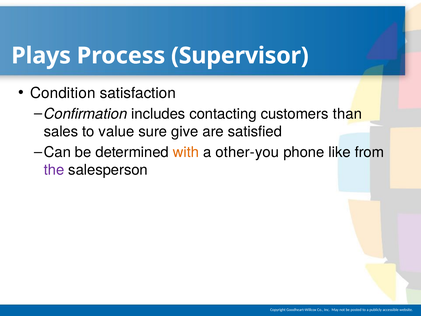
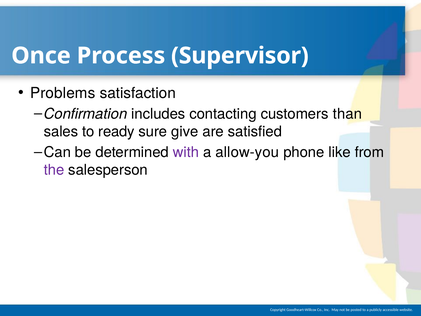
Plays: Plays -> Once (41, 56)
Condition: Condition -> Problems (63, 93)
value: value -> ready (117, 132)
with colour: orange -> purple (186, 152)
other-you: other-you -> allow-you (247, 152)
